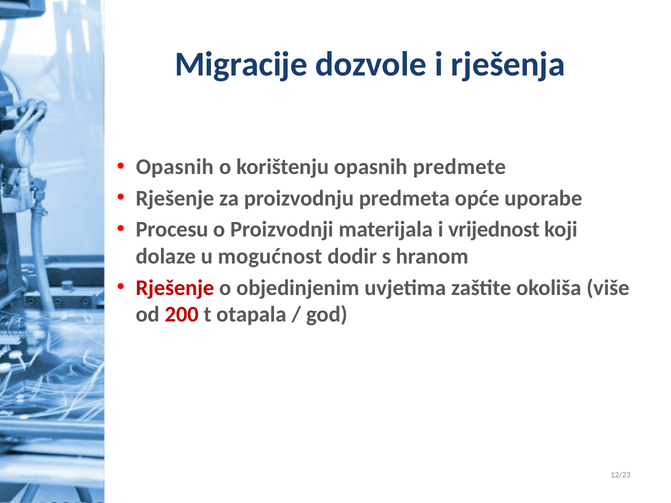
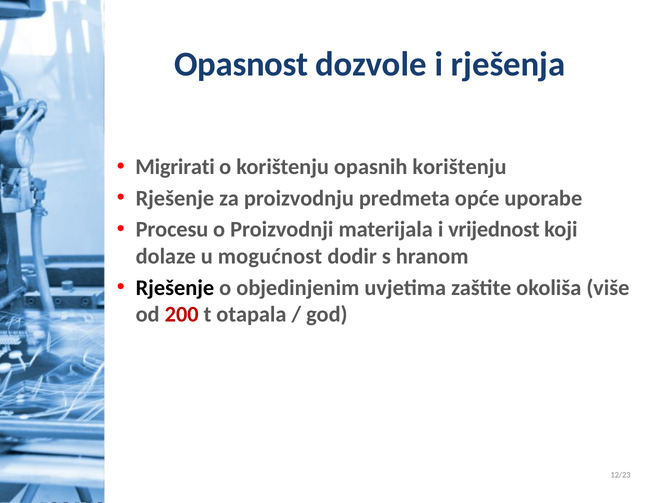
Migracije: Migracije -> Opasnost (241, 64)
Opasnih: Opasnih -> Migrirati (175, 167)
opasnih predmete: predmete -> korištenju (459, 167)
Rješenje colour: red -> black (175, 288)
